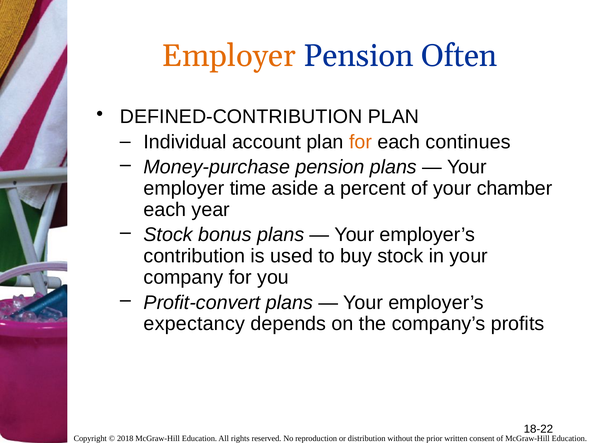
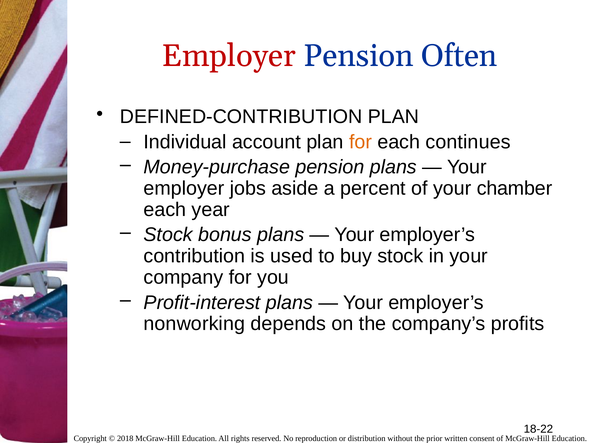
Employer colour: orange -> red (229, 56)
time: time -> jobs (248, 188)
Profit-convert: Profit-convert -> Profit-interest (202, 302)
expectancy: expectancy -> nonworking (194, 323)
